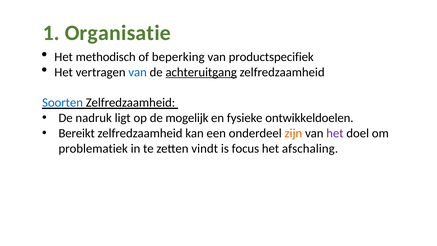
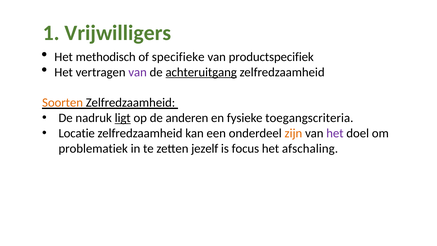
Organisatie: Organisatie -> Vrijwilligers (118, 33)
beperking: beperking -> specifieke (178, 57)
van colour: blue -> purple (138, 72)
Soorten colour: blue -> orange (63, 103)
ligt underline: none -> present (123, 118)
mogelijk: mogelijk -> anderen (187, 118)
ontwikkeldoelen: ontwikkeldoelen -> toegangscriteria (309, 118)
Bereikt: Bereikt -> Locatie (77, 133)
vindt: vindt -> jezelf (205, 149)
